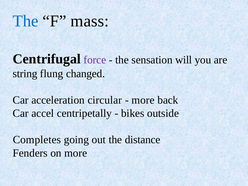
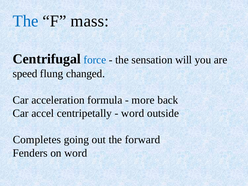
force colour: purple -> blue (95, 60)
string: string -> speed (25, 74)
circular: circular -> formula (105, 100)
bikes: bikes -> word (133, 113)
distance: distance -> forward (143, 140)
on more: more -> word (76, 153)
